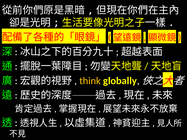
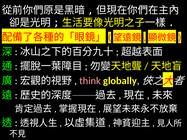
think colour: yellow -> pink (90, 81)
